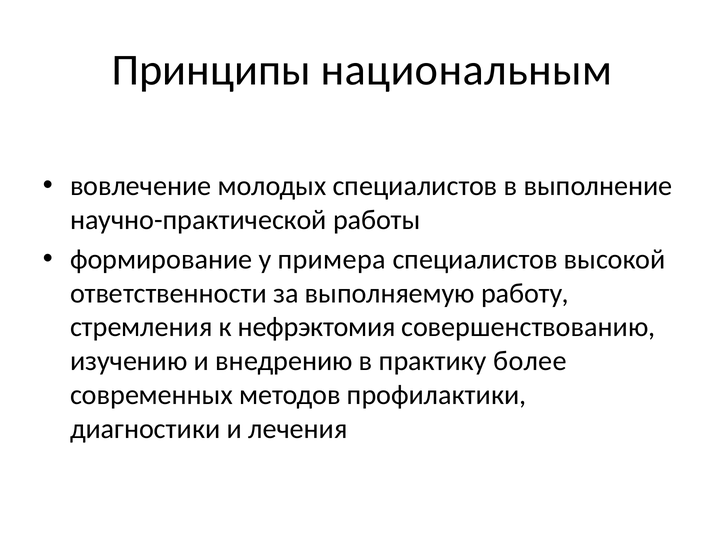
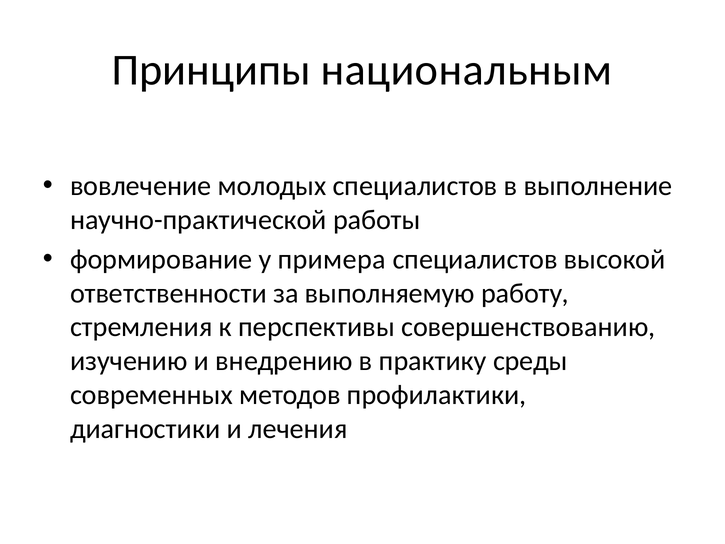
нефрэктомия: нефрэктомия -> перспективы (316, 327)
более: более -> среды (530, 361)
